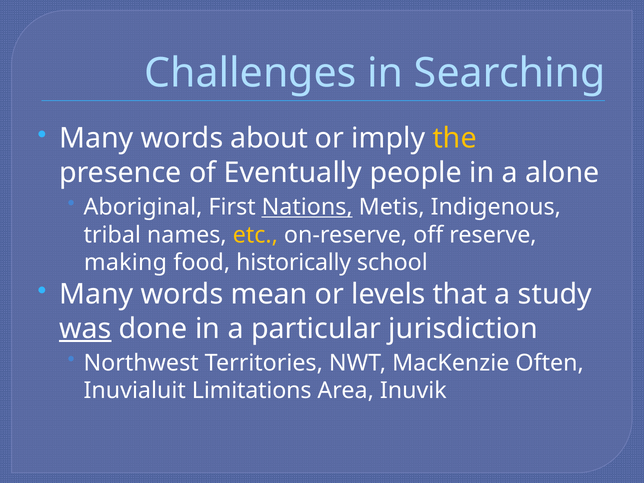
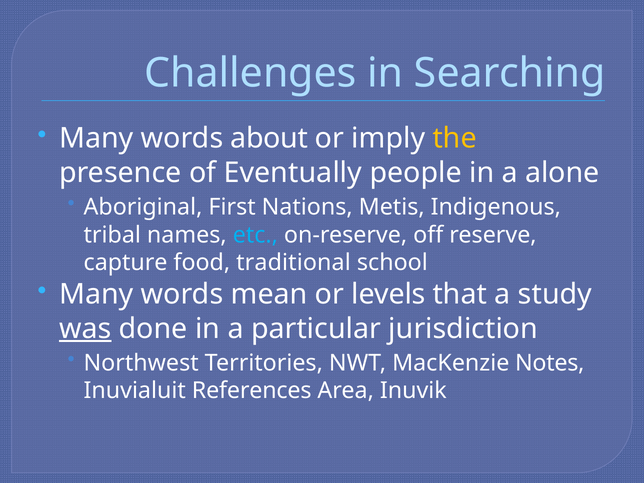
Nations underline: present -> none (307, 207)
etc colour: yellow -> light blue (255, 235)
making: making -> capture (126, 263)
historically: historically -> traditional (293, 263)
Often: Often -> Notes (550, 363)
Limitations: Limitations -> References (252, 391)
